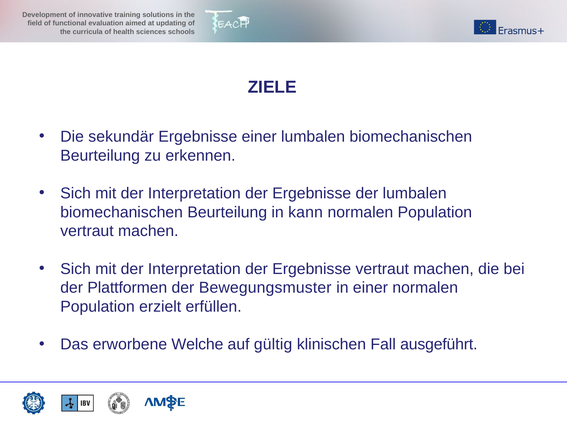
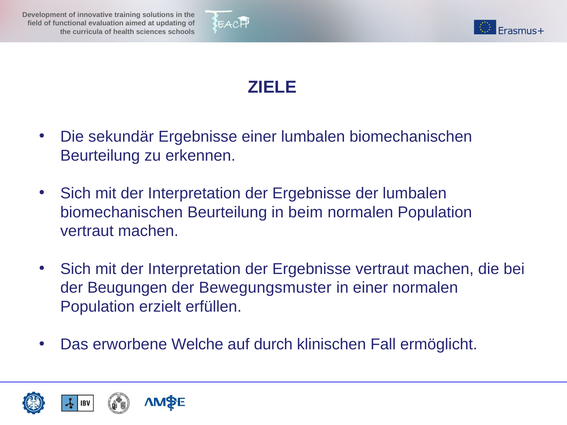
kann: kann -> beim (306, 212)
Plattformen: Plattformen -> Beugungen (127, 288)
gültig: gültig -> durch (273, 345)
ausgeführt: ausgeführt -> ermöglicht (439, 345)
